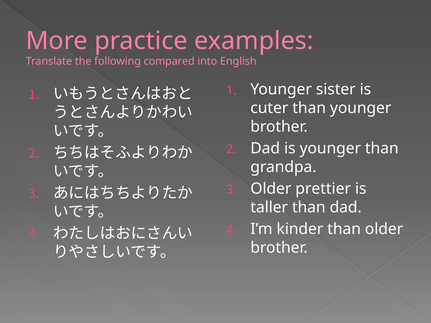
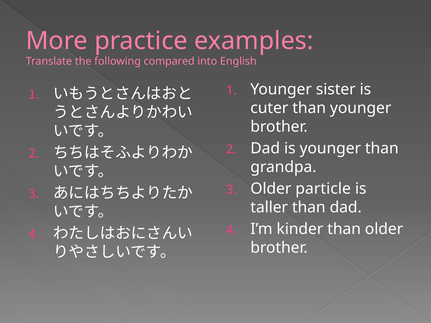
prettier: prettier -> particle (323, 189)
